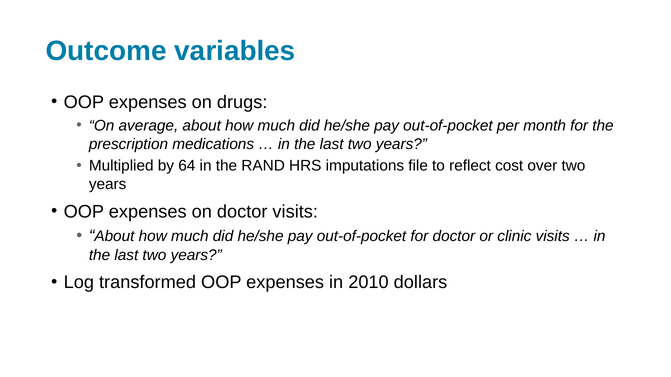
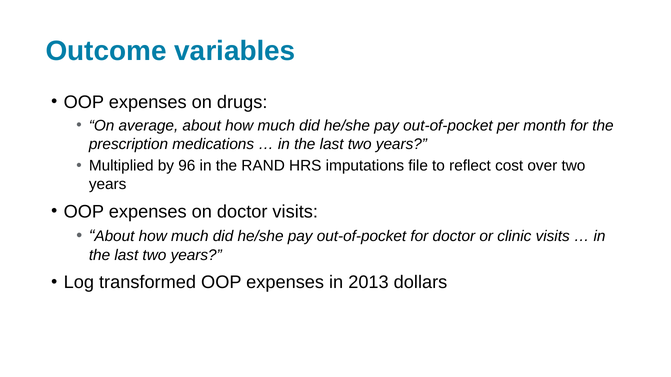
64: 64 -> 96 (187, 166)
2010: 2010 -> 2013 (368, 283)
